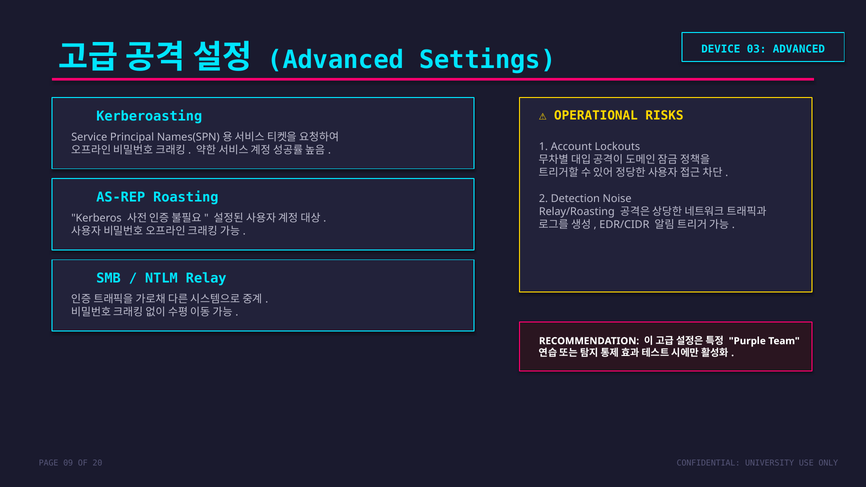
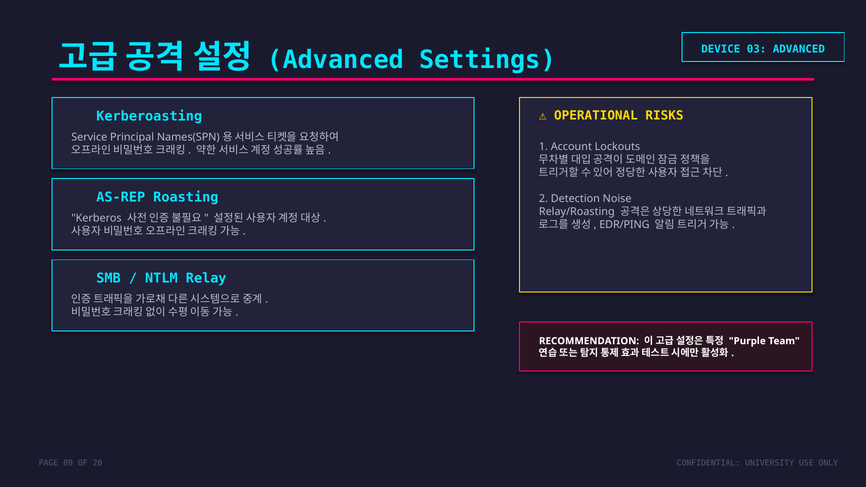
EDR/CIDR: EDR/CIDR -> EDR/PING (624, 225)
